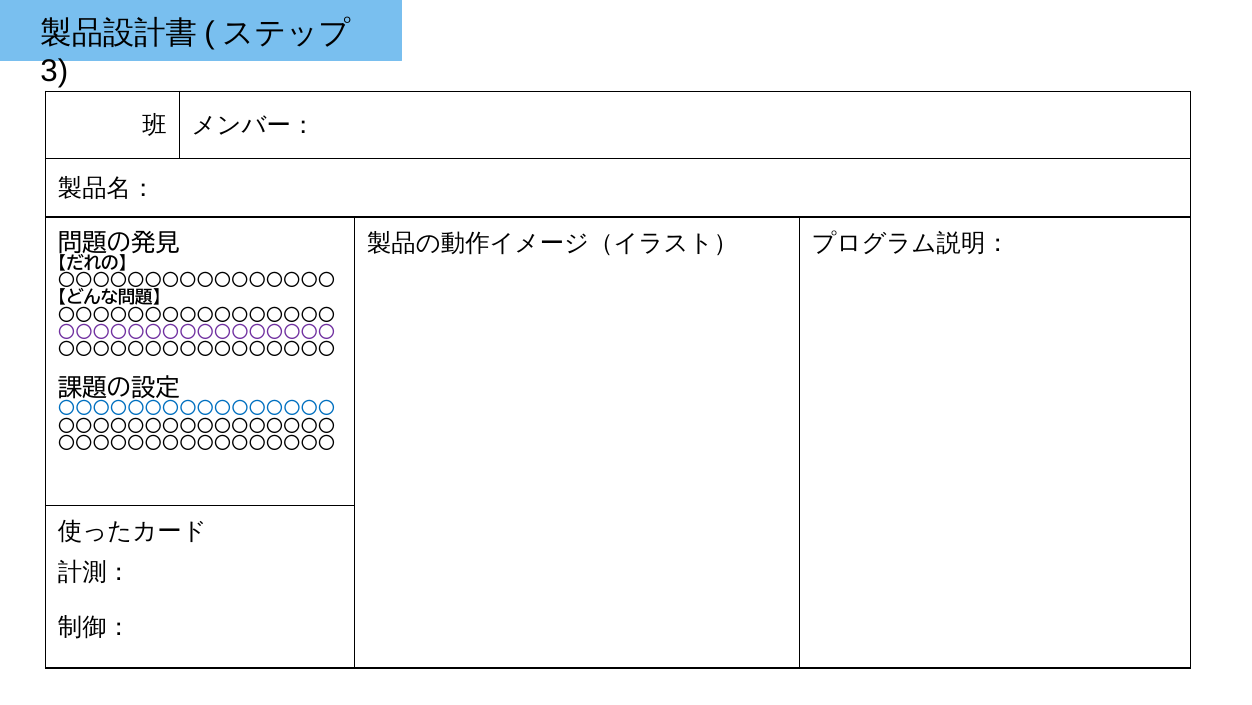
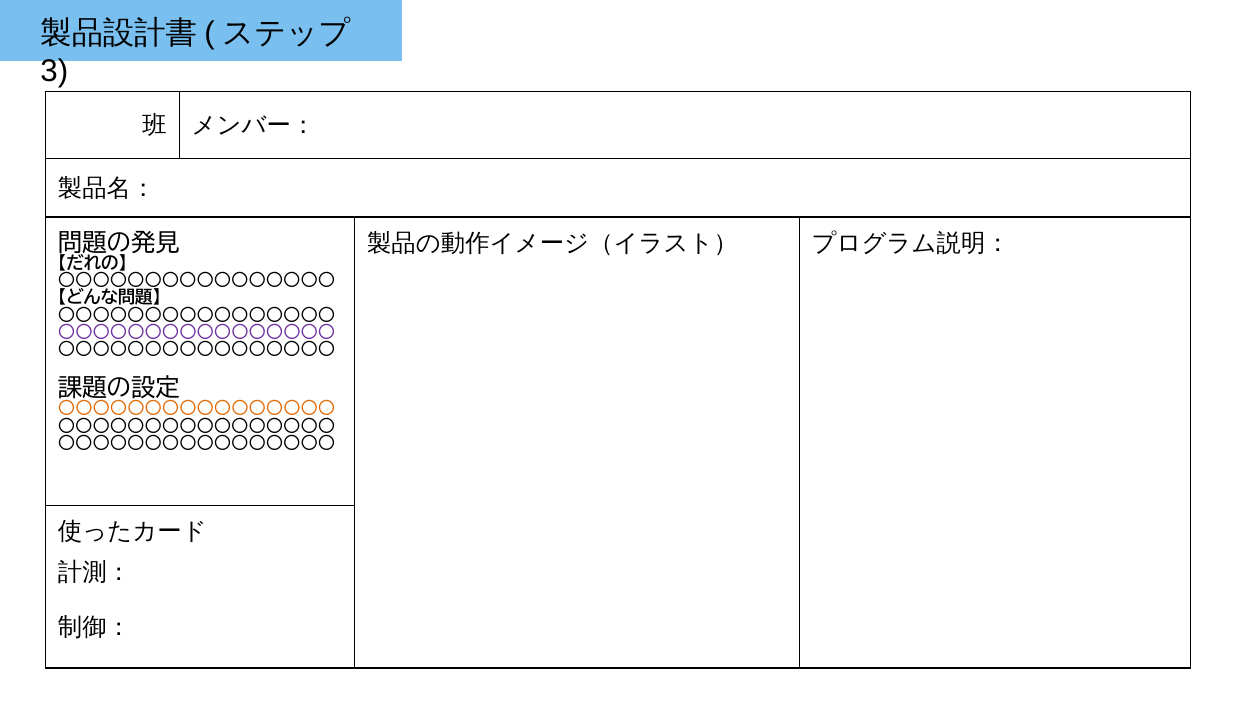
〇〇〇〇〇〇〇〇〇〇〇〇〇〇〇〇 colour: blue -> orange (197, 409)
